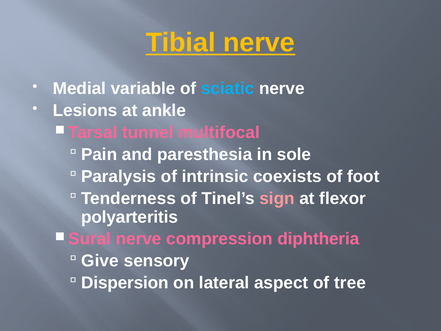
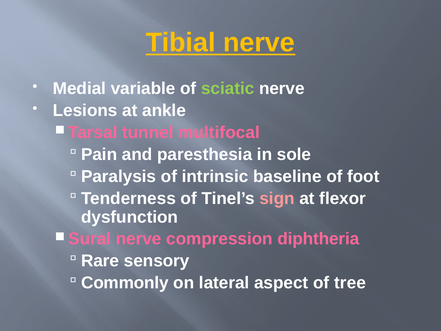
sciatic colour: light blue -> light green (228, 89)
coexists: coexists -> baseline (287, 176)
polyarteritis: polyarteritis -> dysfunction (130, 217)
Give: Give -> Rare (100, 261)
Dispersion: Dispersion -> Commonly (125, 283)
